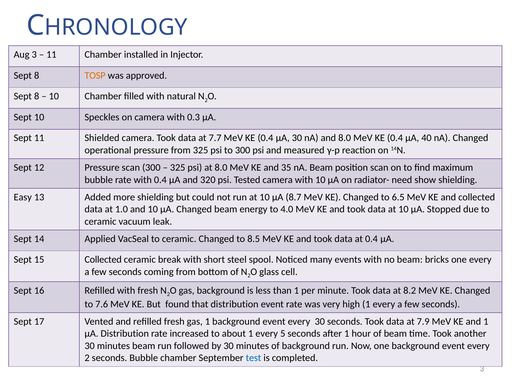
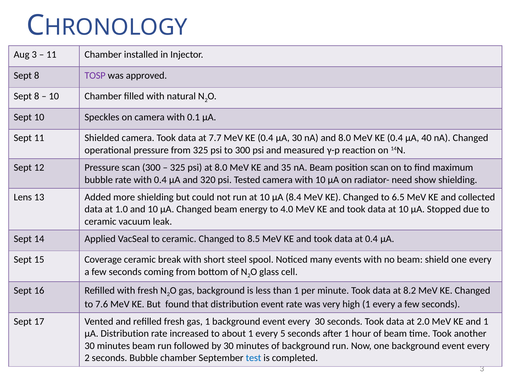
TOSP colour: orange -> purple (95, 75)
0.3: 0.3 -> 0.1 (194, 117)
Easy: Easy -> Lens (23, 197)
8.7: 8.7 -> 8.4 (293, 197)
15 Collected: Collected -> Coverage (103, 260)
bricks: bricks -> shield (437, 260)
7.9: 7.9 -> 2.0 (423, 322)
